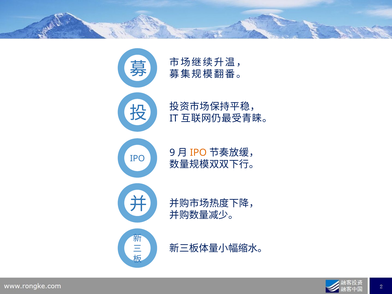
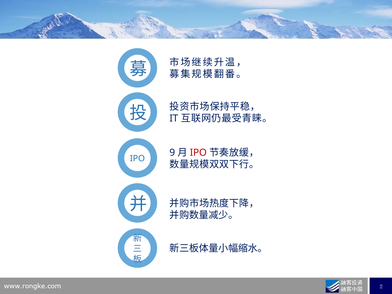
IPO colour: orange -> red (198, 153)
